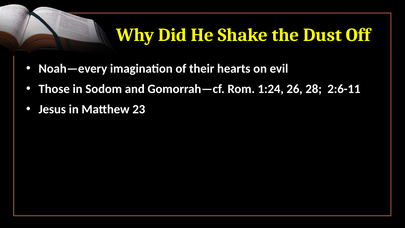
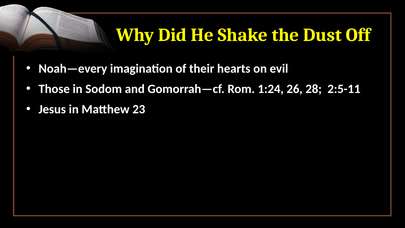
2:6-11: 2:6-11 -> 2:5-11 (344, 89)
